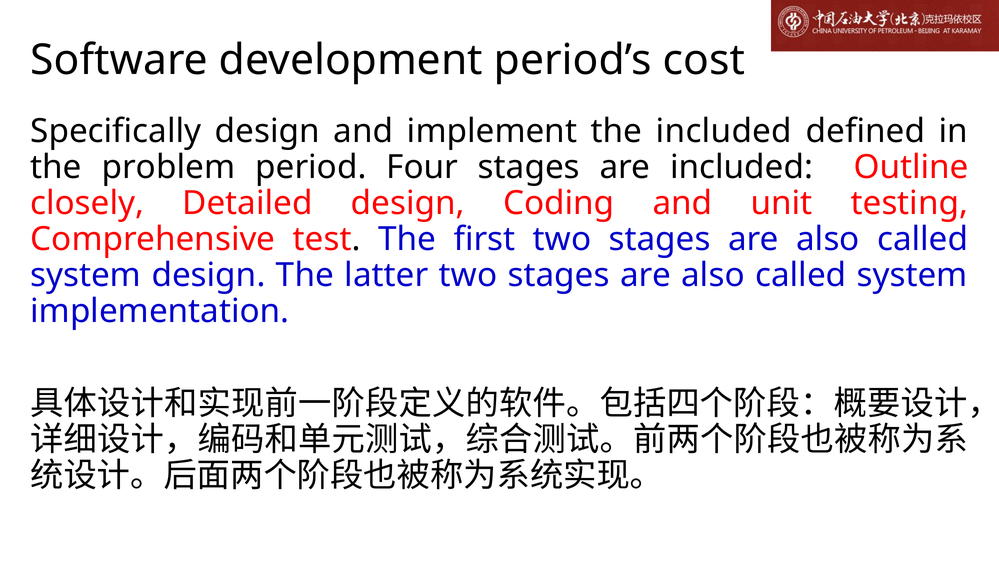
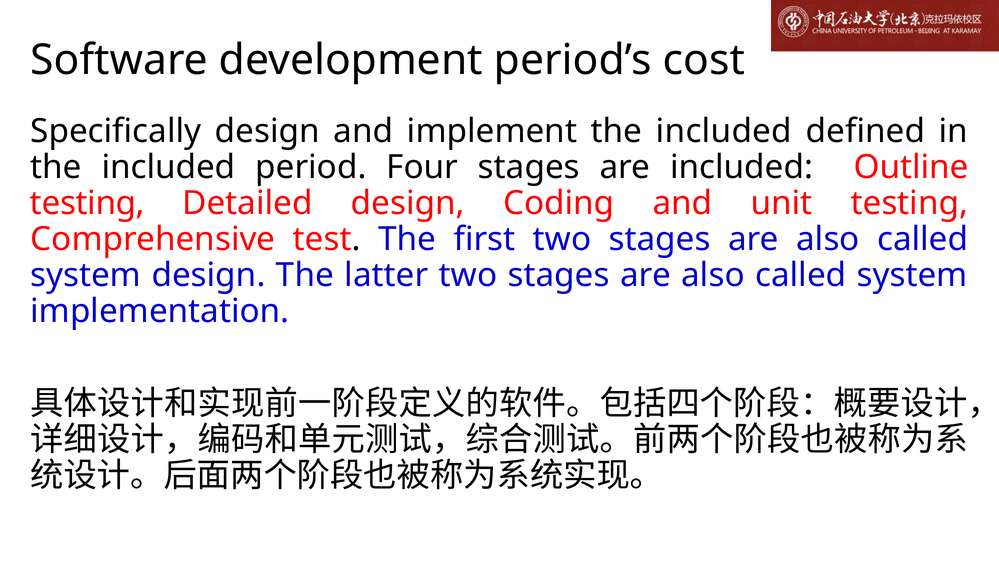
problem: problem -> included (168, 167)
closely: closely -> testing (87, 203)
